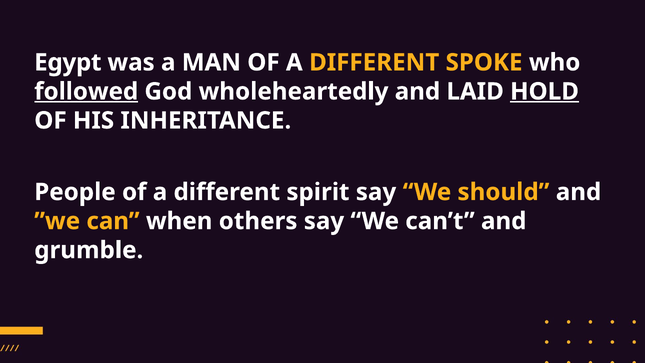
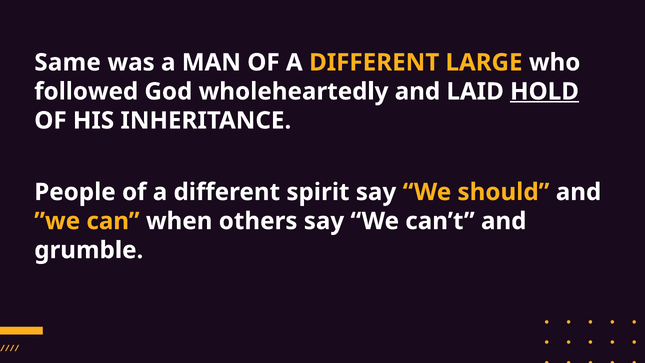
Egypt: Egypt -> Same (68, 62)
SPOKE: SPOKE -> LARGE (484, 62)
followed underline: present -> none (86, 91)
